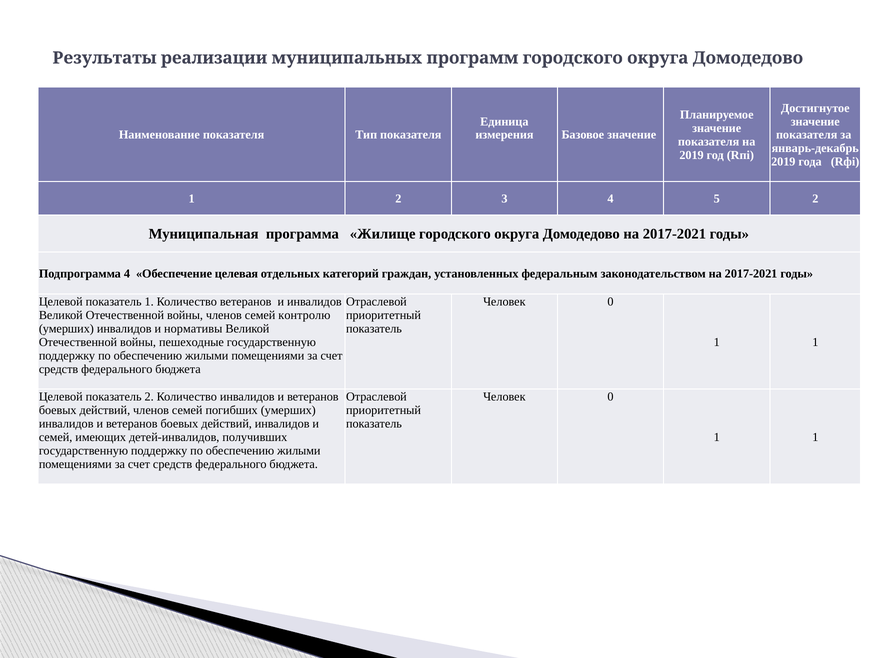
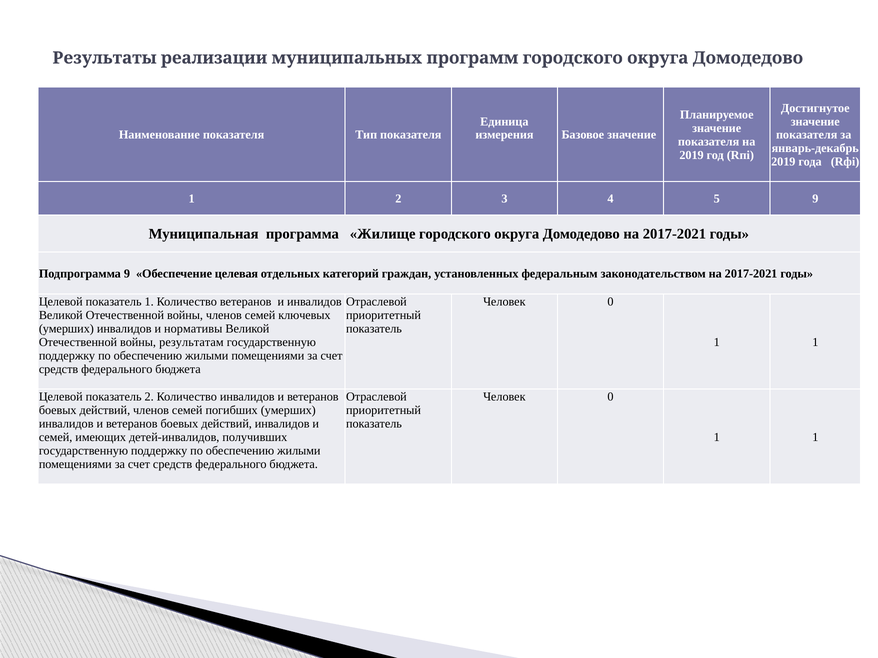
5 2: 2 -> 9 (815, 199)
Подпрограмма 4: 4 -> 9 (127, 274)
контролю: контролю -> ключевых (304, 316)
пешеходные: пешеходные -> результатам (191, 342)
